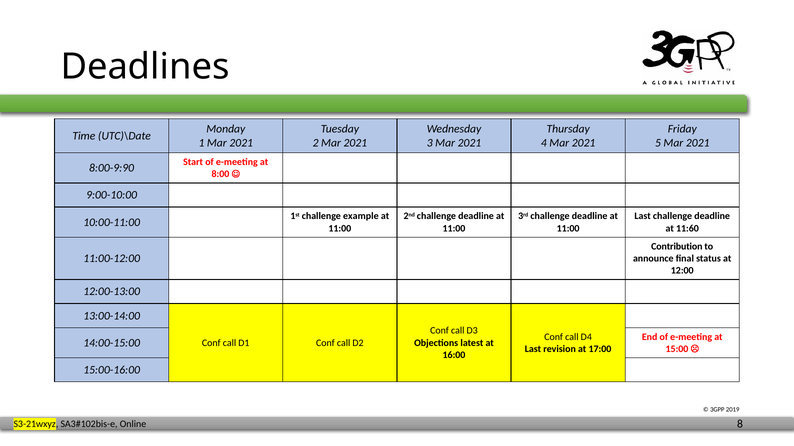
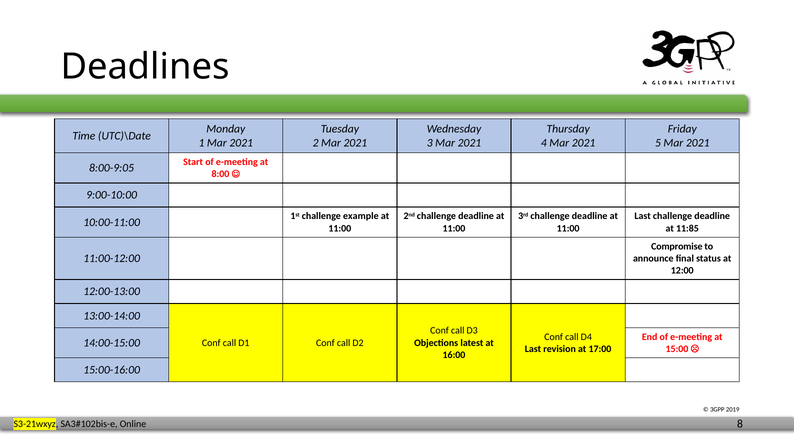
8:00-9:90: 8:00-9:90 -> 8:00-9:05 (112, 168)
11:60: 11:60 -> 11:85 (687, 229)
Contribution: Contribution -> Compromise (677, 247)
